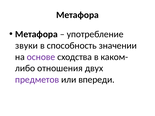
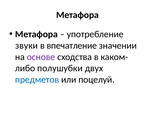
способность: способность -> впечатление (72, 46)
отношения: отношения -> полушубки (60, 68)
предметов colour: purple -> blue (37, 80)
впереди: впереди -> поцелуй (96, 80)
